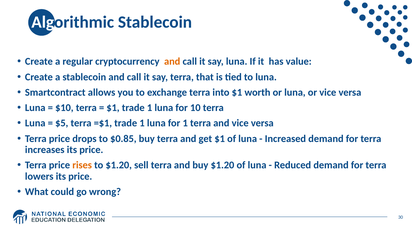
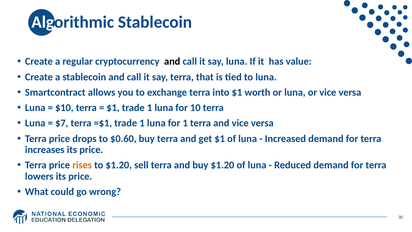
and colour: orange -> black (172, 61)
$5: $5 -> $7 (62, 123)
$0.85: $0.85 -> $0.60 (123, 139)
